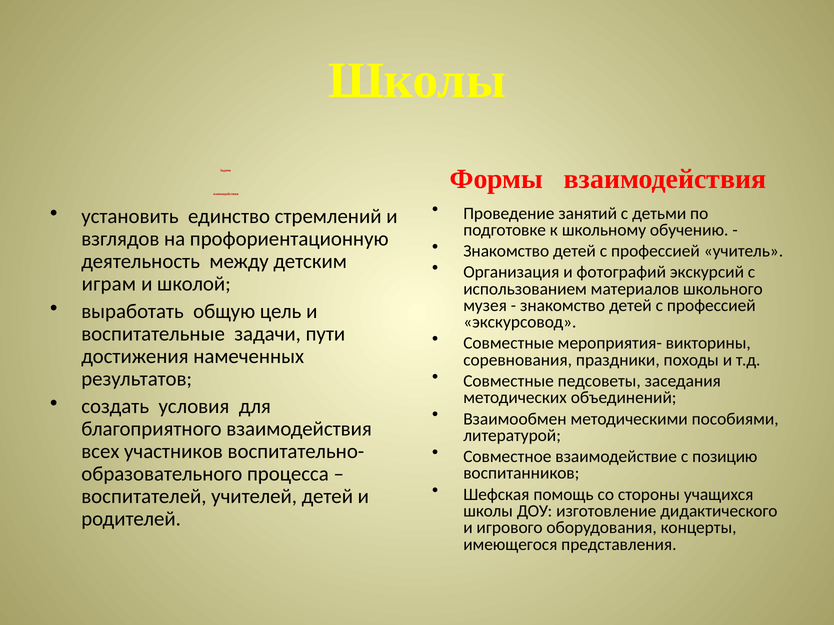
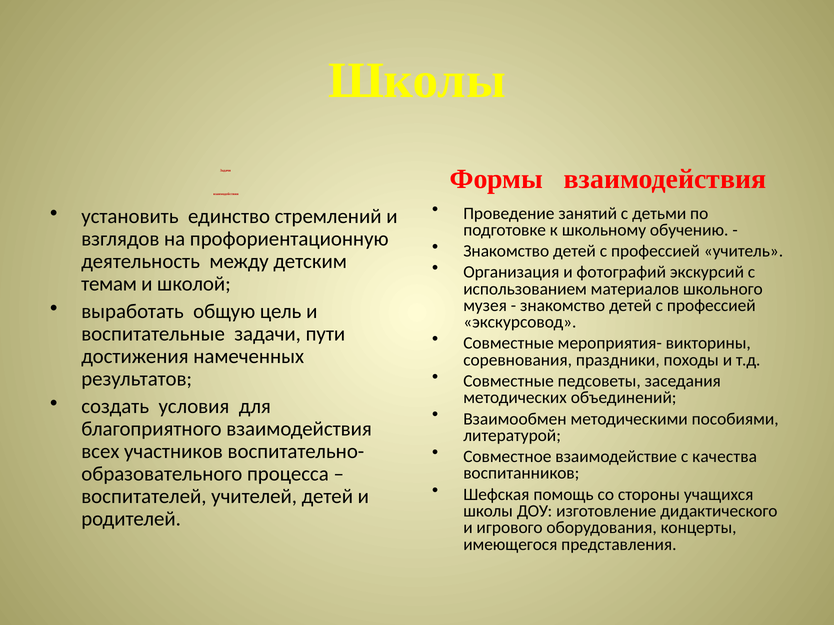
играм: играм -> темам (109, 284)
позицию: позицию -> качества (725, 457)
